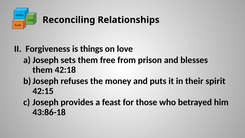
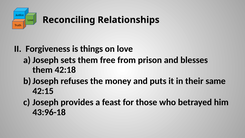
spirit: spirit -> same (216, 81)
43:86-18: 43:86-18 -> 43:96-18 (49, 112)
